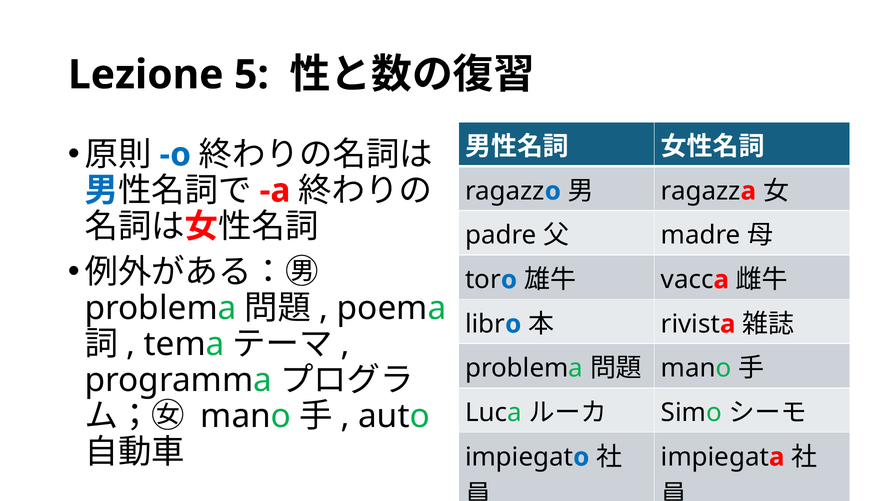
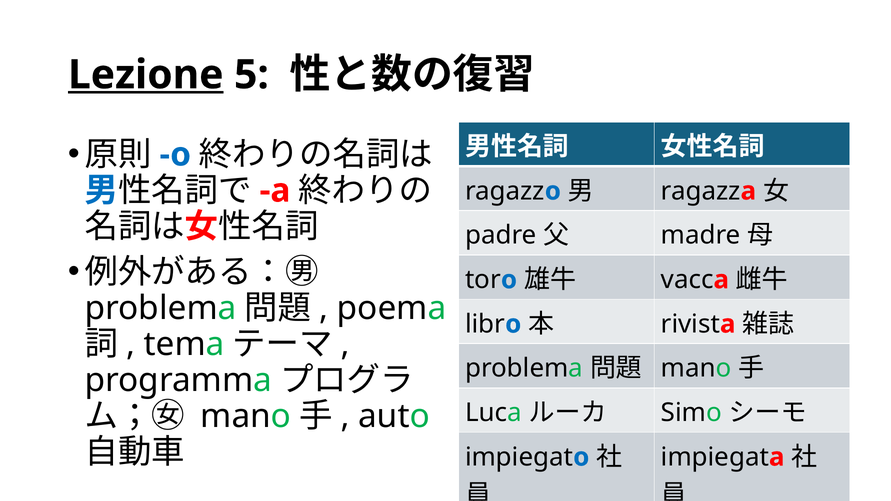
Lezione underline: none -> present (146, 75)
